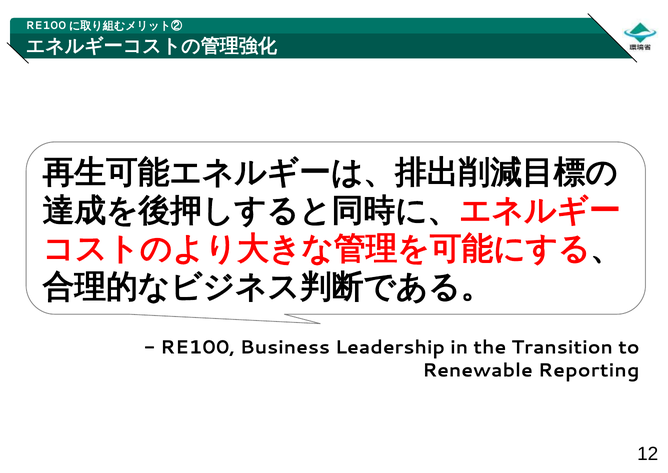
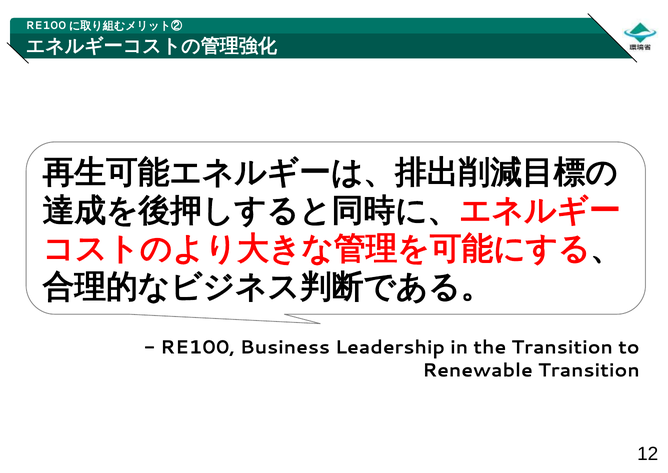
Renewable Reporting: Reporting -> Transition (589, 370)
